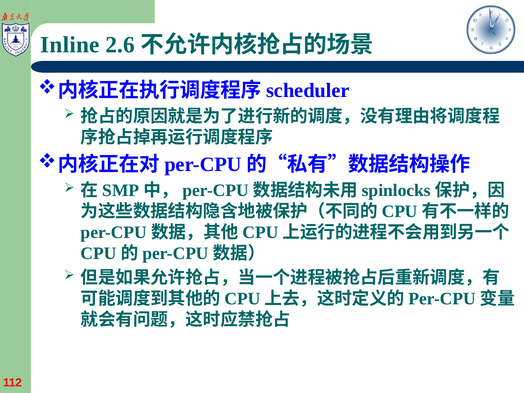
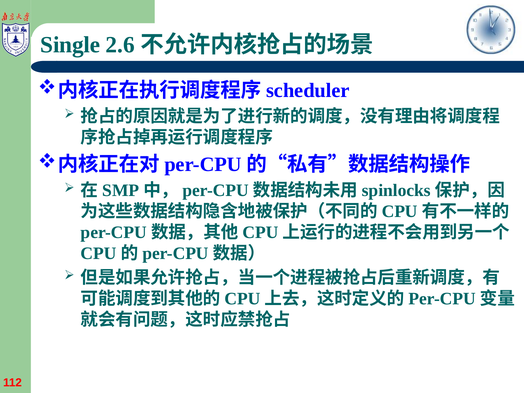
Inline: Inline -> Single (70, 45)
